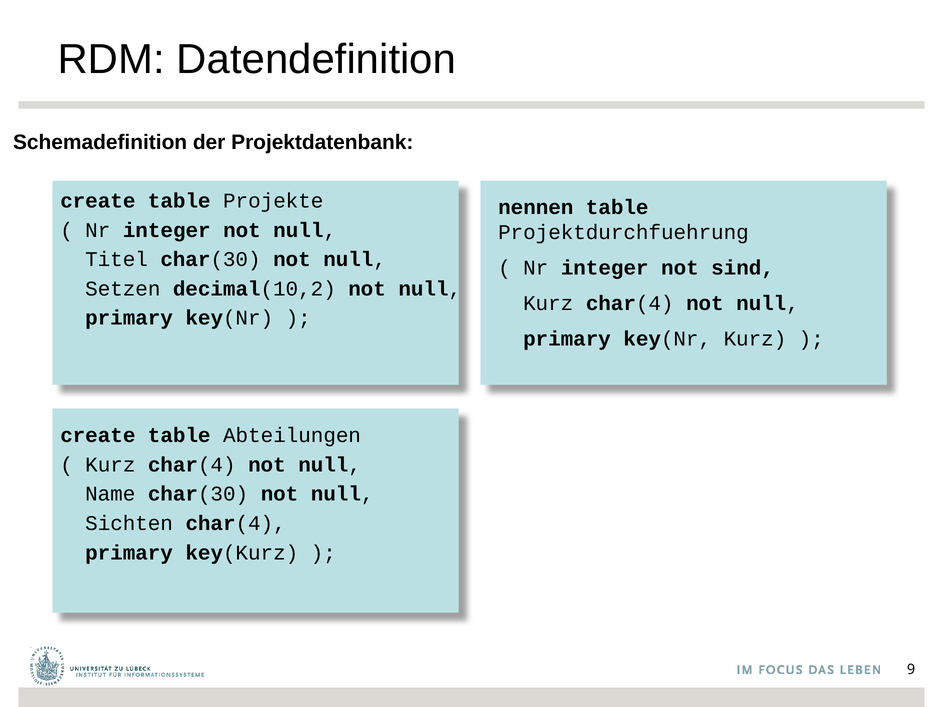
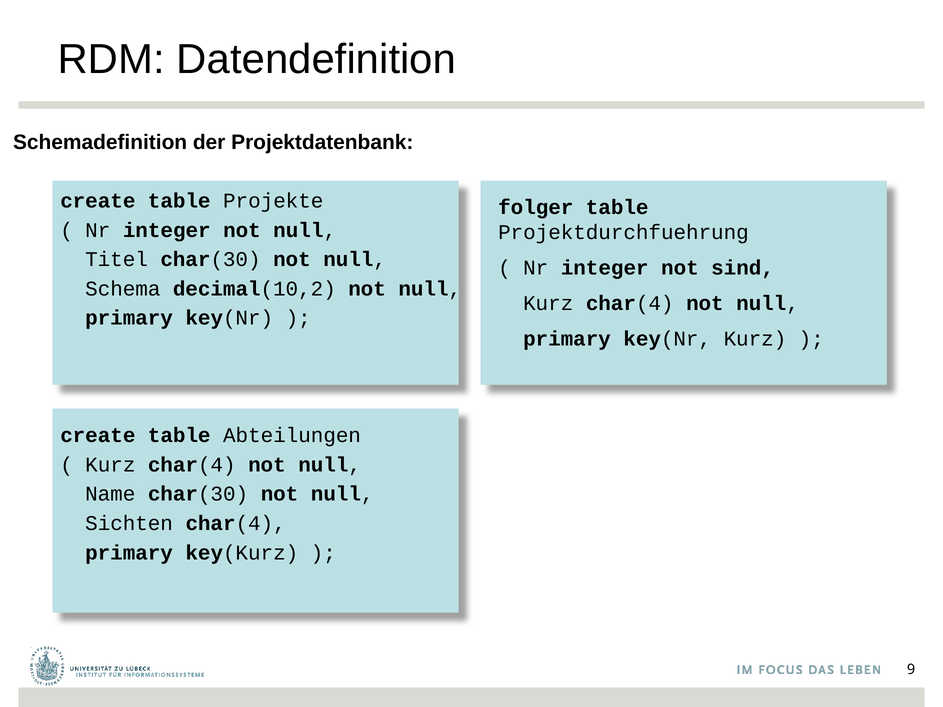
nennen: nennen -> folger (536, 207)
Setzen: Setzen -> Schema (123, 289)
